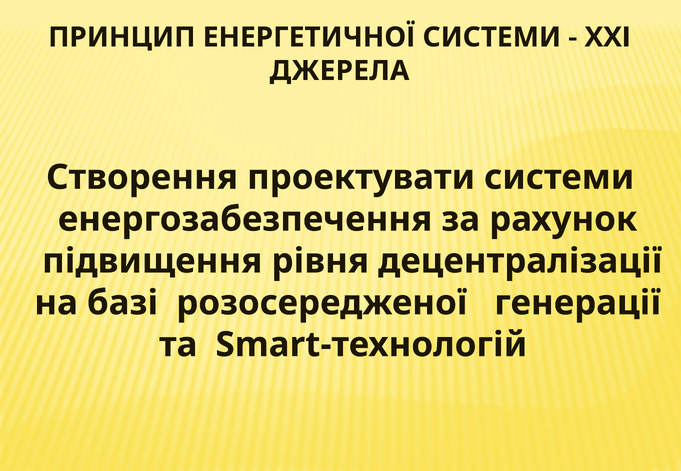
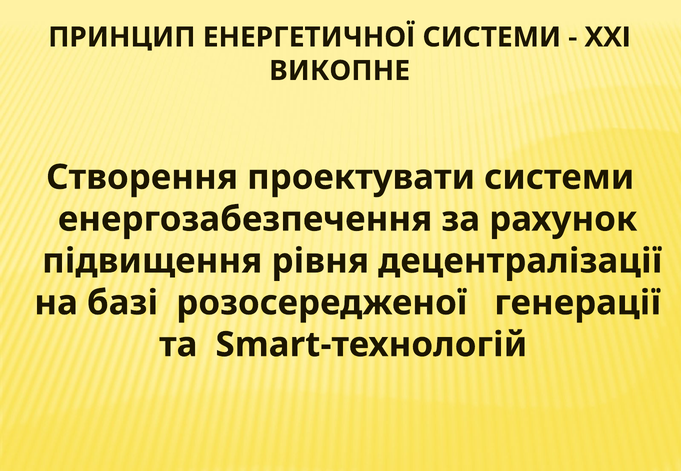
ДЖЕРЕЛА: ДЖЕРЕЛА -> ВИКОПНЕ (340, 71)
